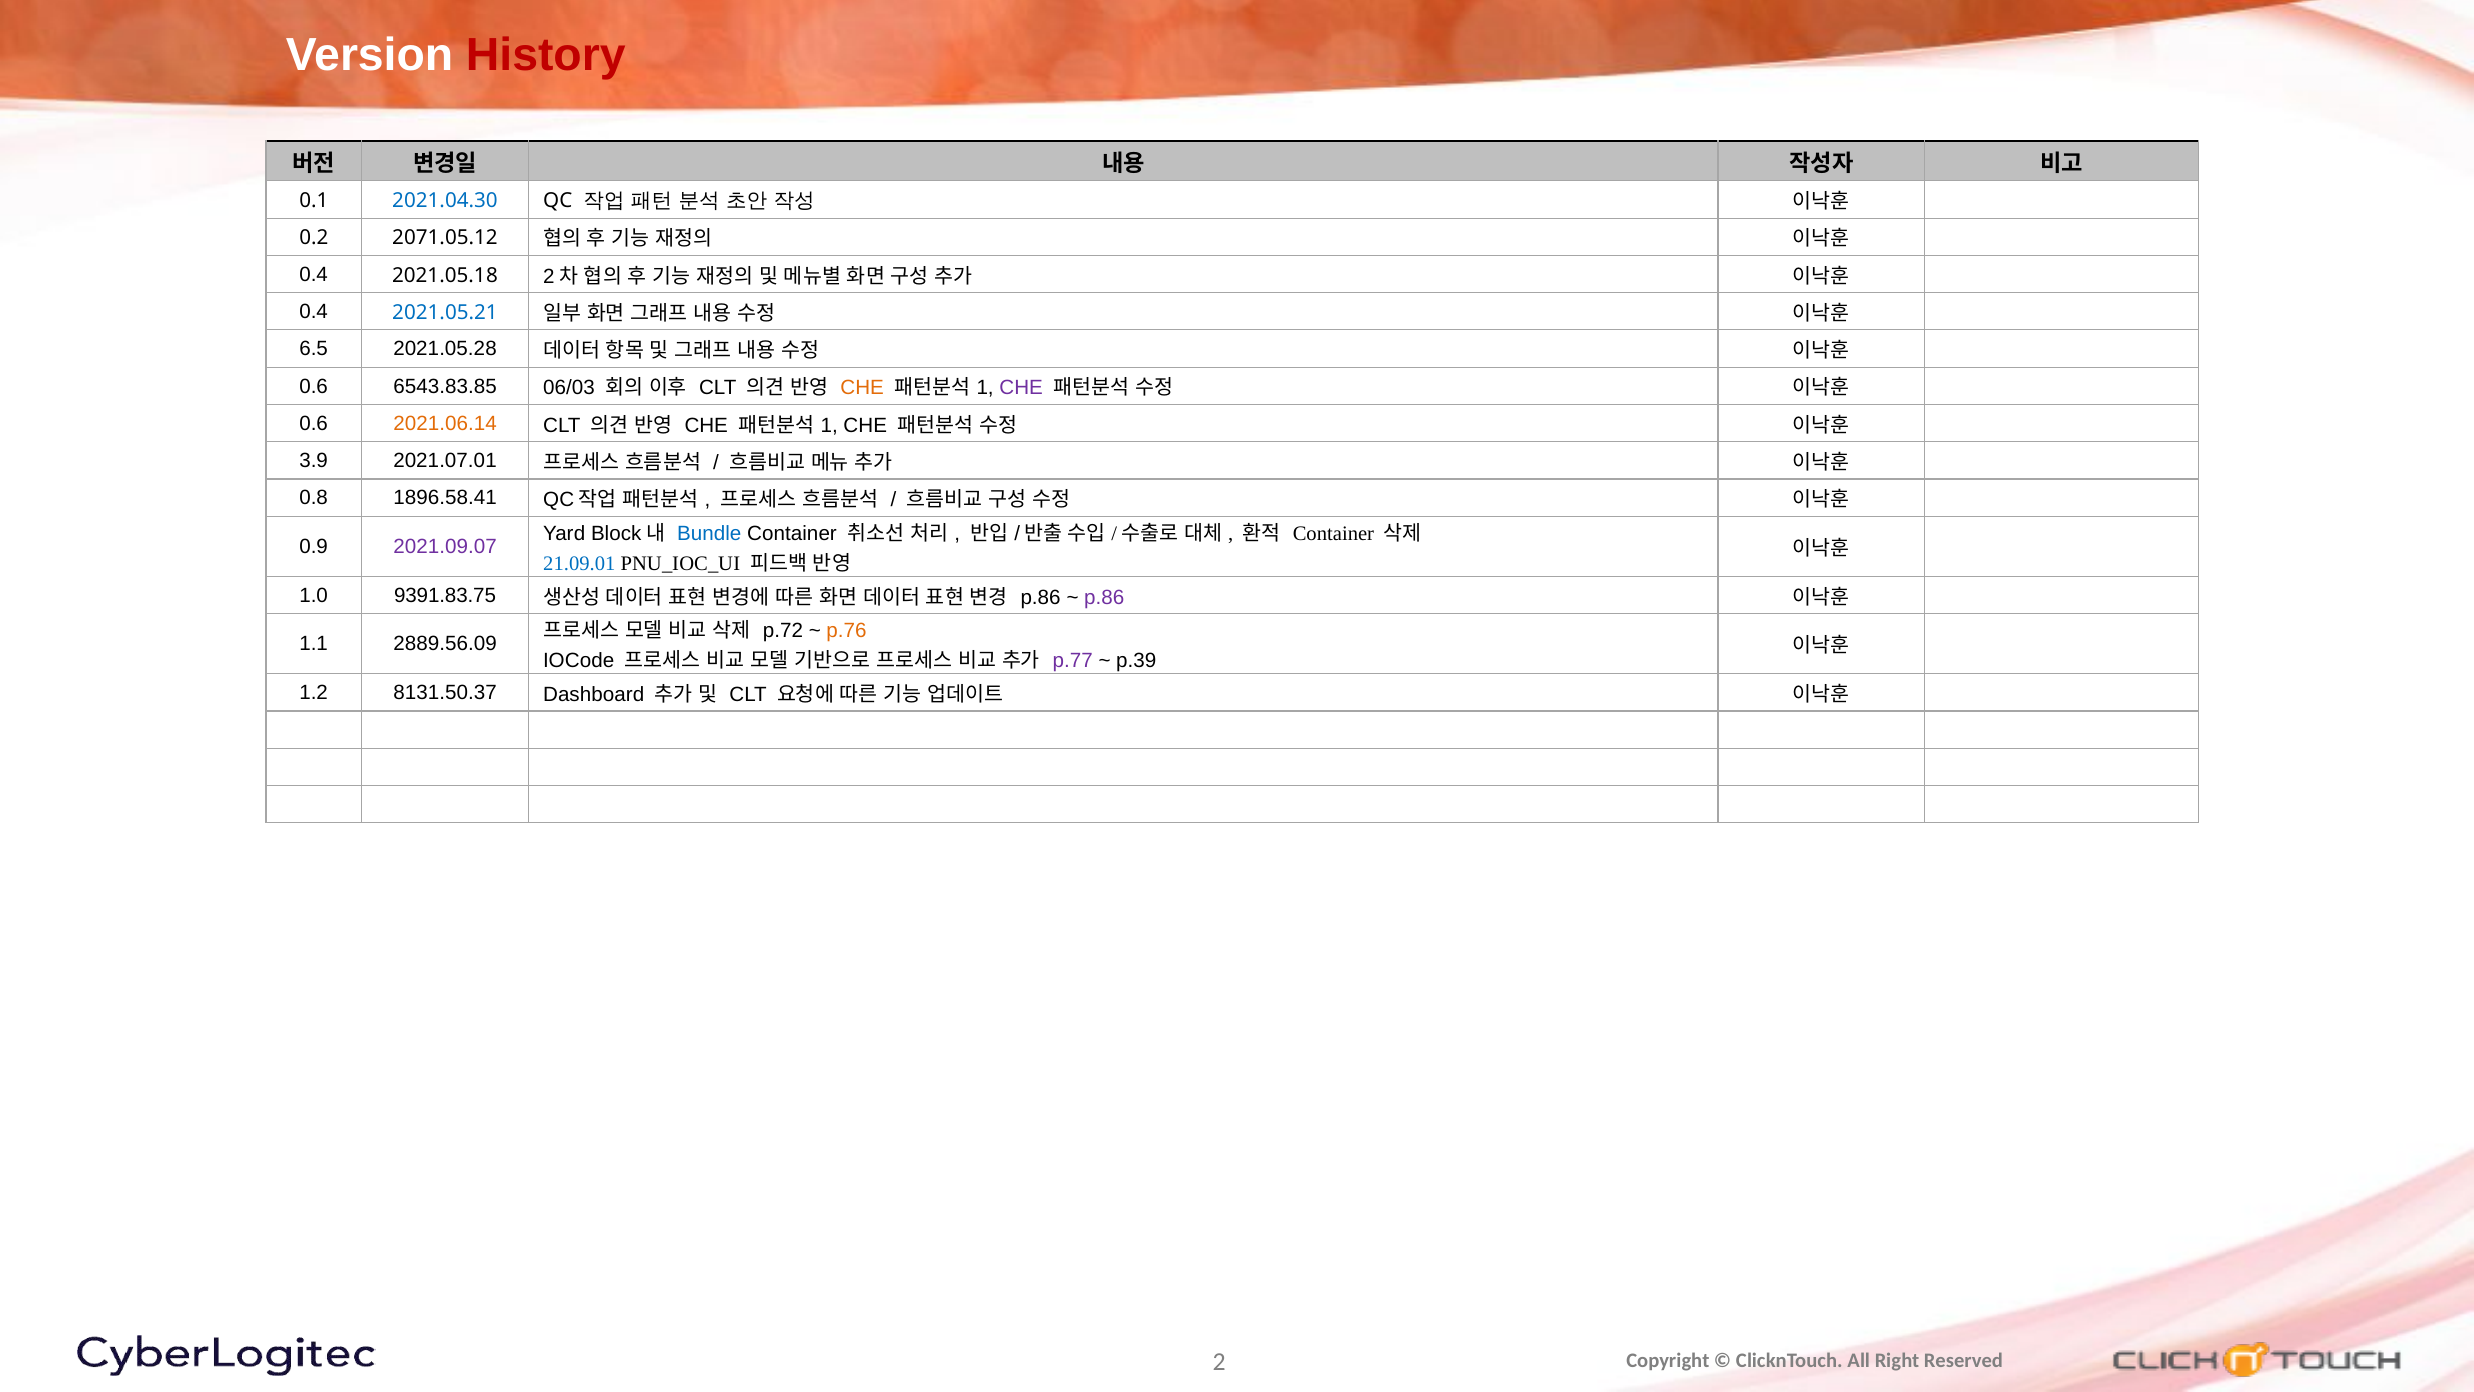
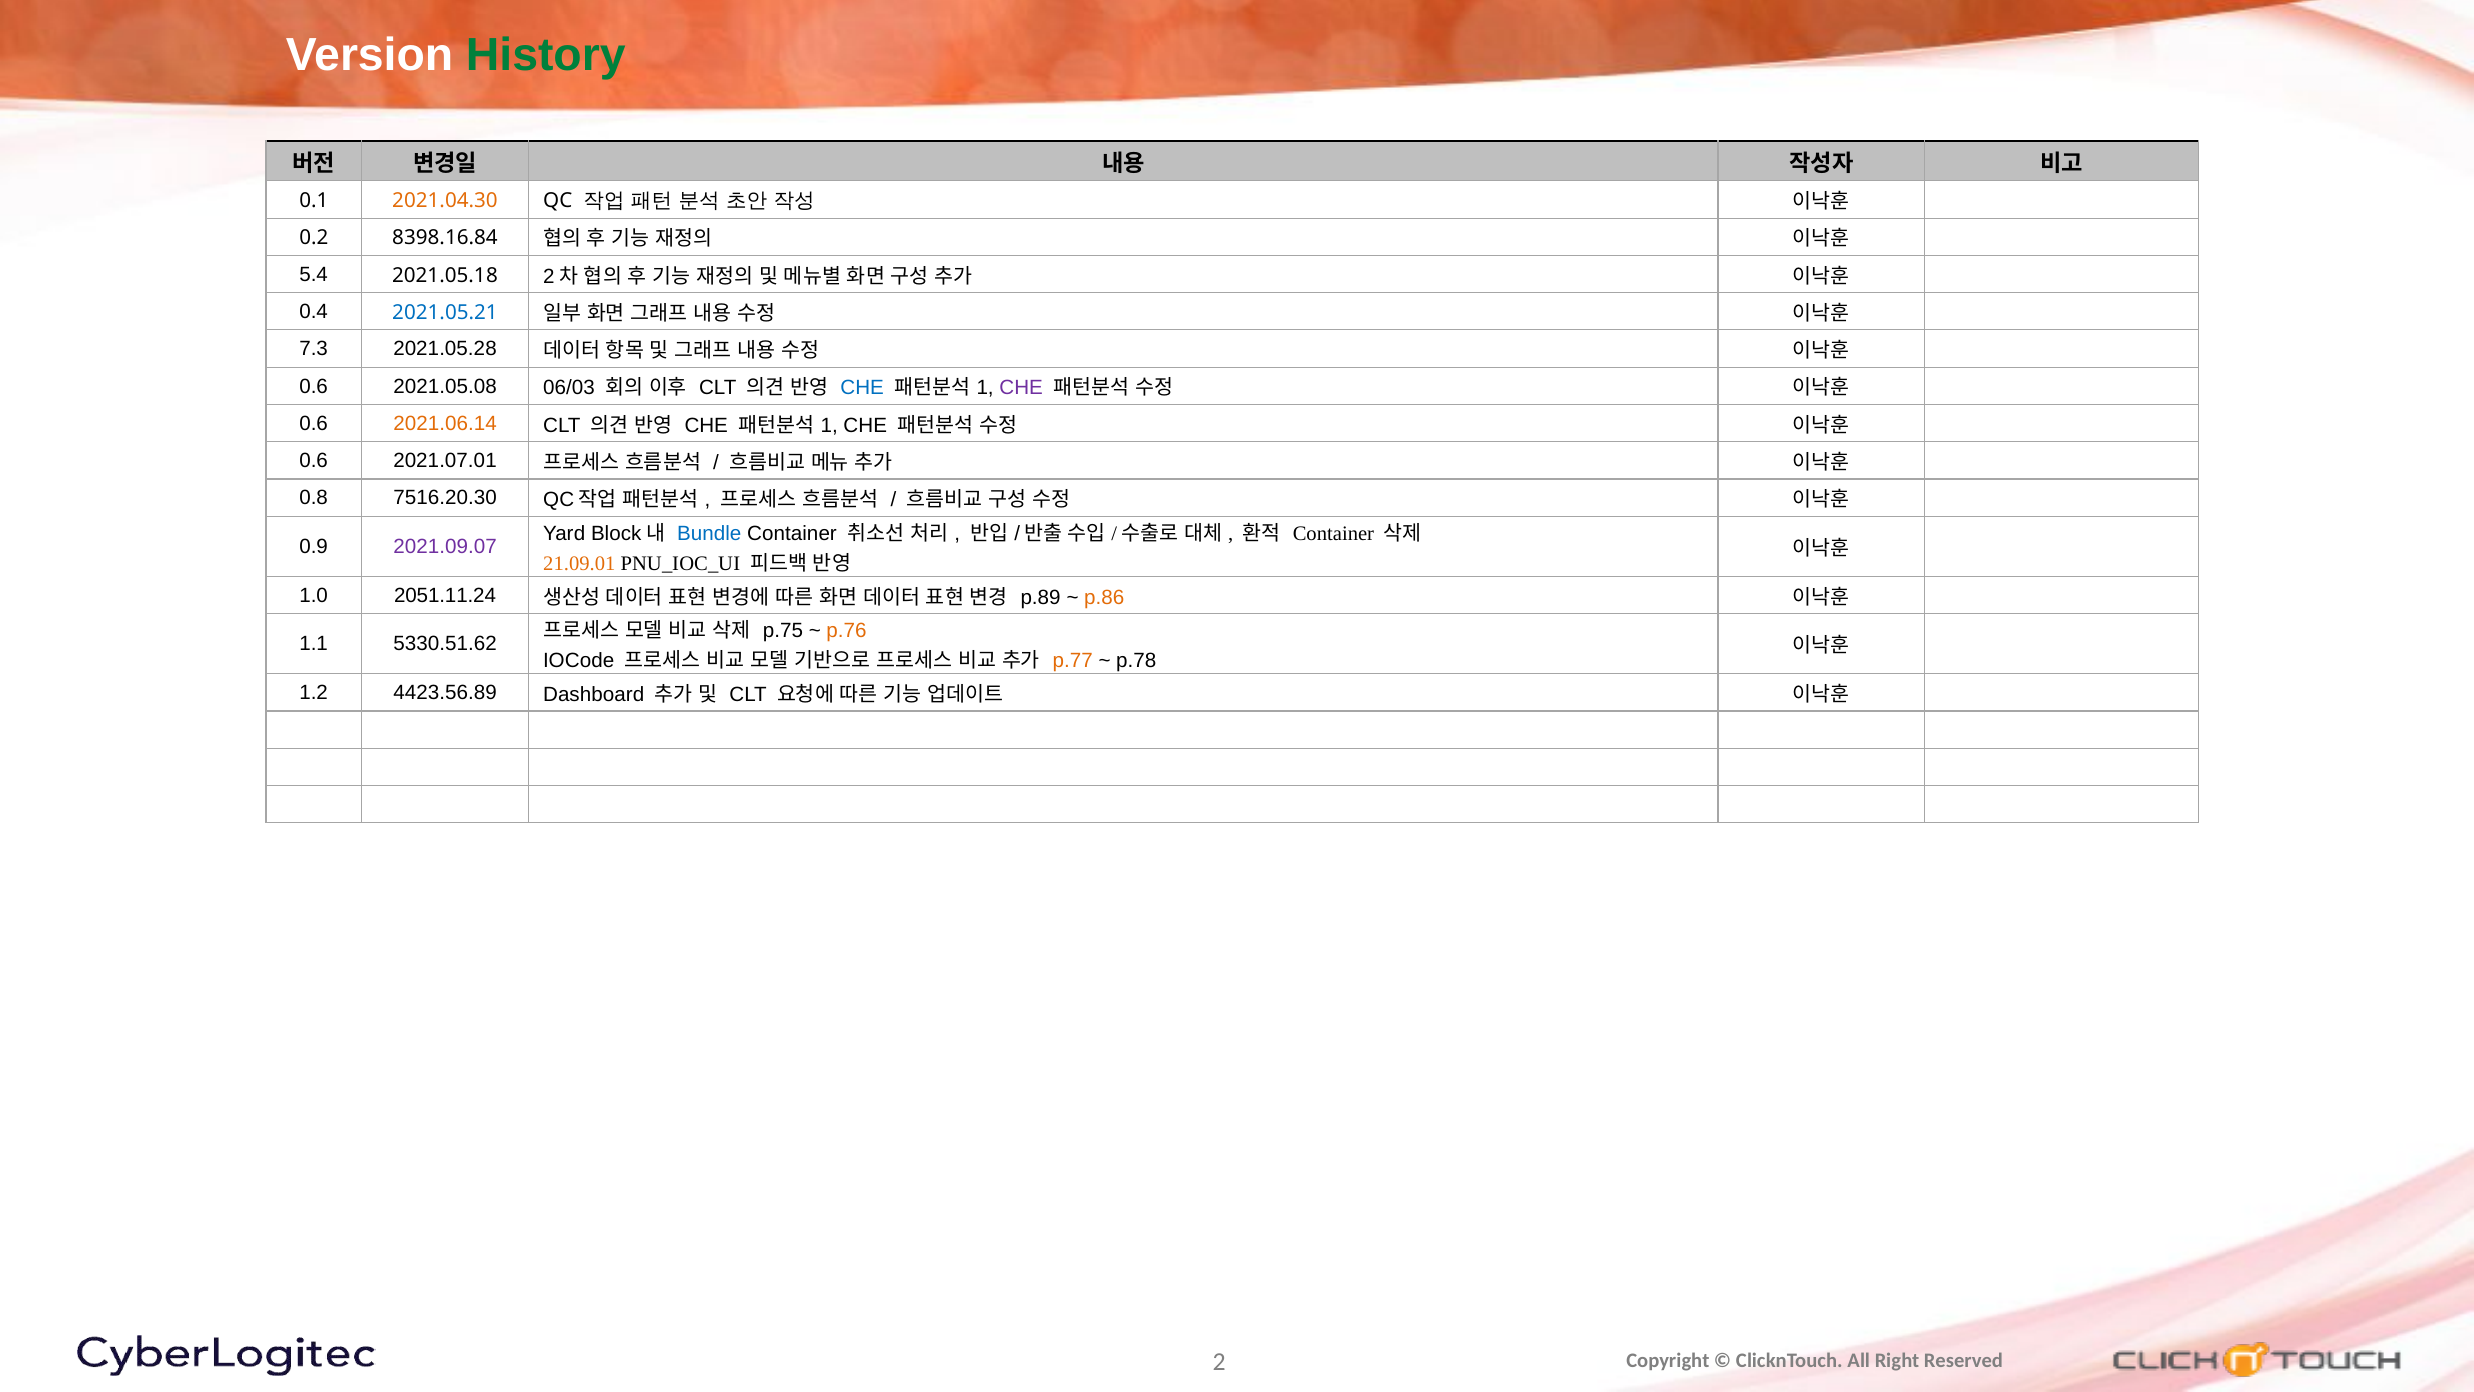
History colour: red -> green (546, 55)
2021.04.30 colour: blue -> orange (445, 201)
2071.05.12: 2071.05.12 -> 8398.16.84 (445, 238)
0.4: 0.4 -> 5.4 (314, 274)
6.5: 6.5 -> 7.3 (314, 349)
6543.83.85: 6543.83.85 -> 2021.05.08 (445, 386)
CHE colour: orange -> blue (862, 388)
3.9: 3.9 -> 0.6 (314, 461)
1896.58.41: 1896.58.41 -> 7516.20.30 (445, 498)
21.09.01 colour: blue -> orange (579, 563)
9391.83.75: 9391.83.75 -> 2051.11.24 (445, 595)
p.86: p.86 -> p.89 (1041, 597)
p.86 colour: purple -> orange (1104, 597)
p.72: p.72 -> p.75 (783, 631)
2889.56.09: 2889.56.09 -> 5330.51.62 (445, 644)
p.77 colour: purple -> orange (1073, 661)
p.39: p.39 -> p.78 (1136, 661)
8131.50.37: 8131.50.37 -> 4423.56.89 (445, 693)
